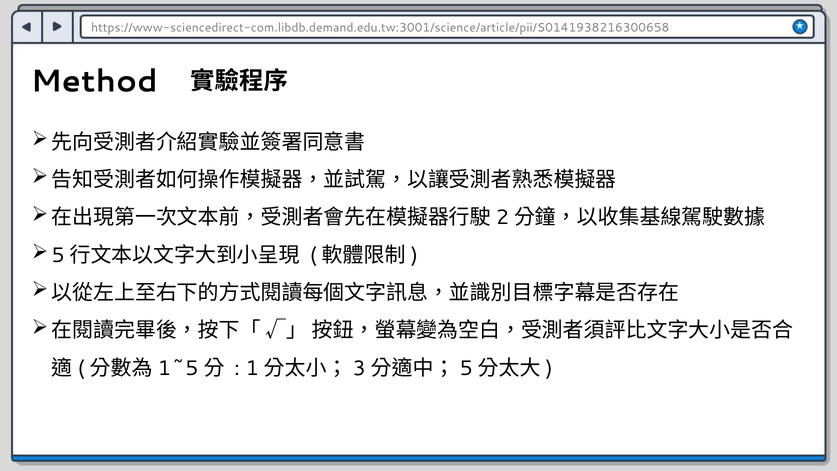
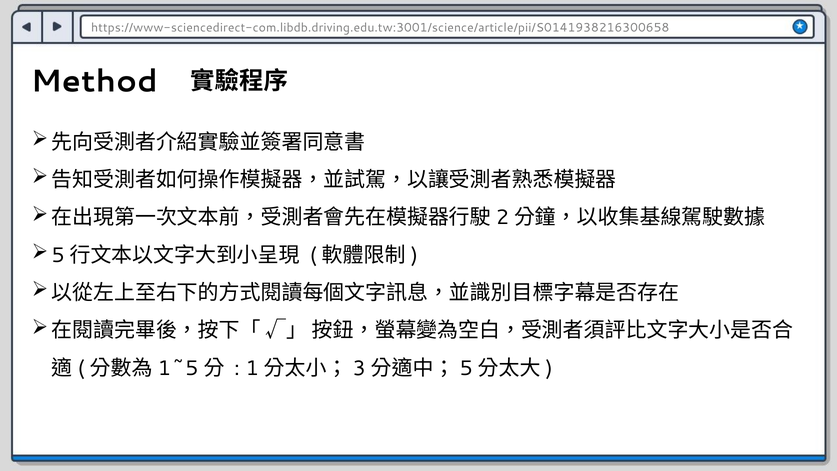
https://www-sciencedirect-com.libdb.demand.edu.tw:3001/science/article/pii/S0141938216300658: https://www-sciencedirect-com.libdb.demand.edu.tw:3001/science/article/pii/S0141938216300658 -> https://www-sciencedirect-com.libdb.driving.edu.tw:3001/science/article/pii/S0141938216300658 (380, 28)
